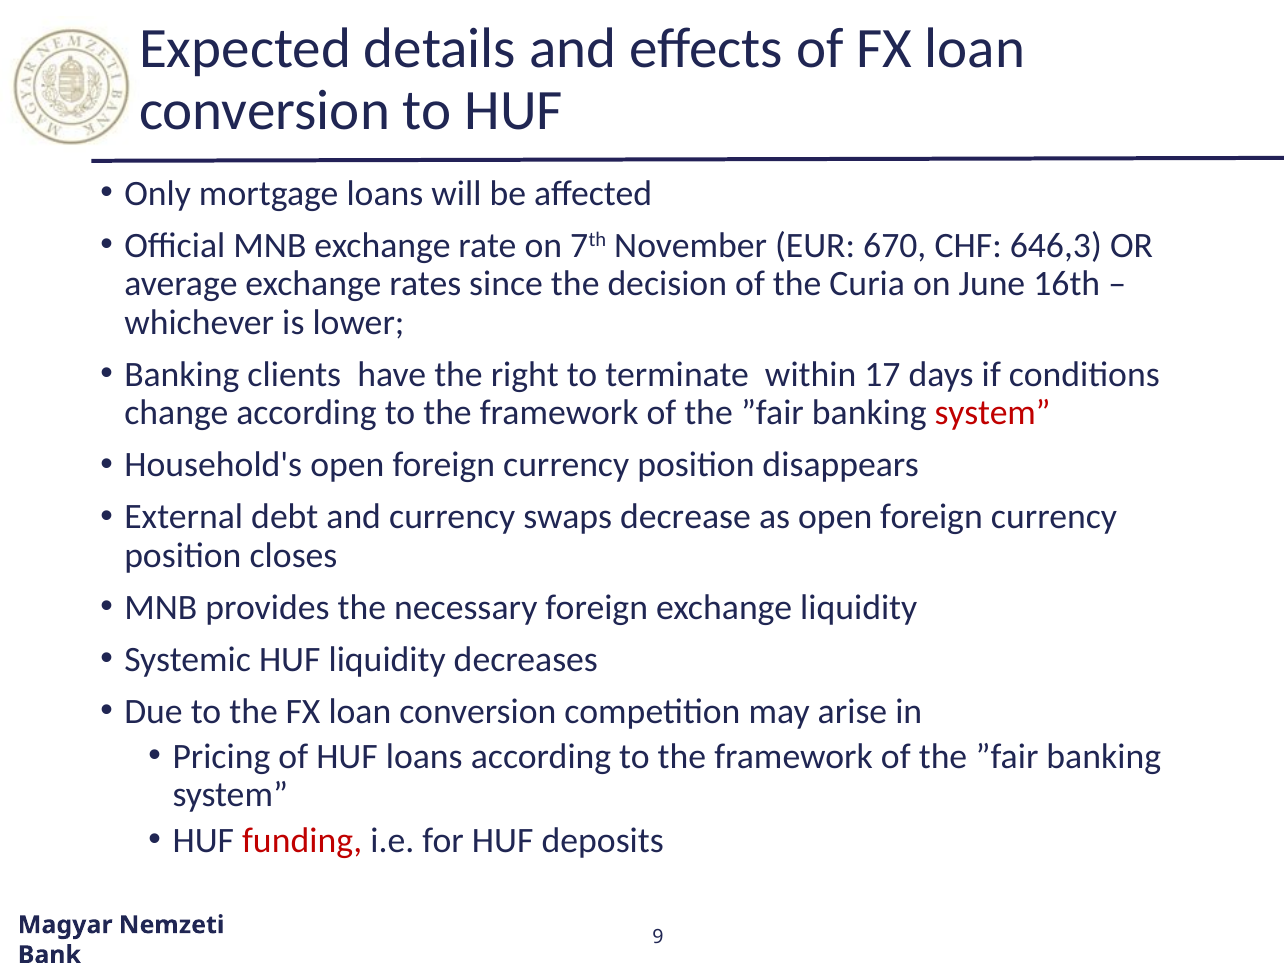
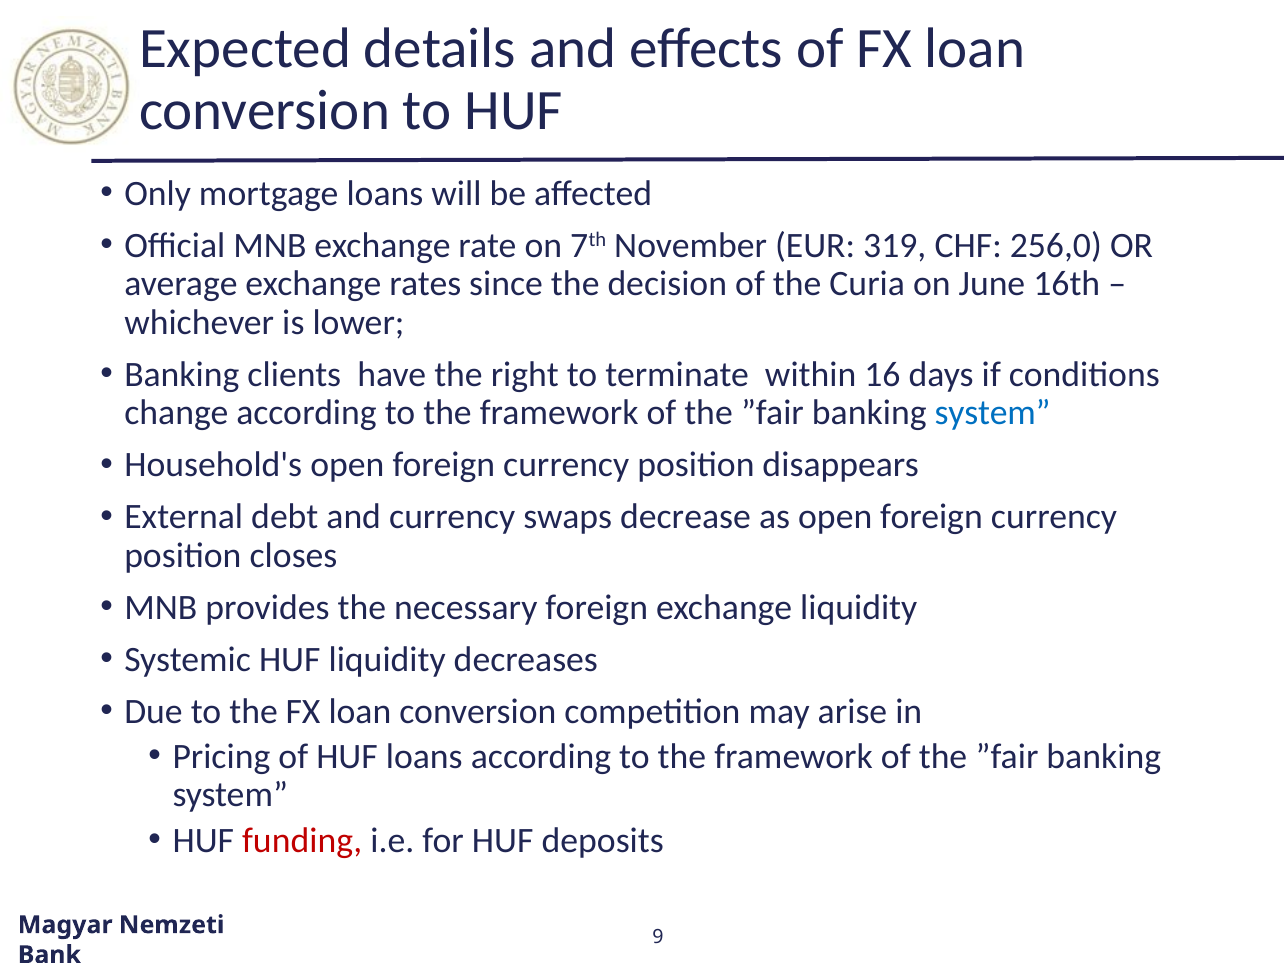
670: 670 -> 319 (895, 245)
646,3: 646,3 -> 256,0 (1056, 245)
17: 17 -> 16 (882, 374)
system colour: red -> blue (993, 413)
